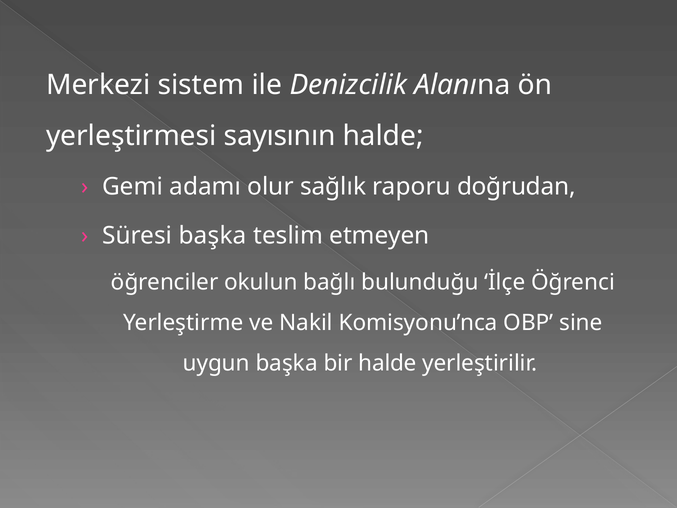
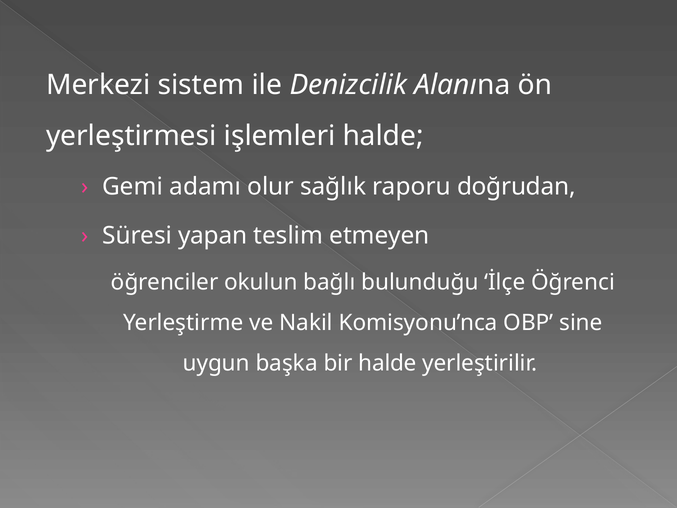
sayısının: sayısının -> işlemleri (280, 136)
Süresi başka: başka -> yapan (213, 236)
